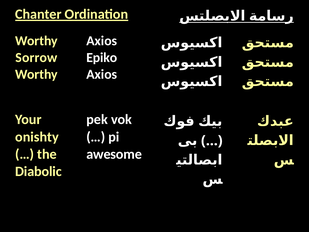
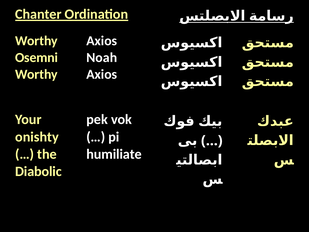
Sorrow: Sorrow -> Osemni (37, 58)
Epiko: Epiko -> Noah (102, 58)
awesome: awesome -> humiliate (114, 154)
